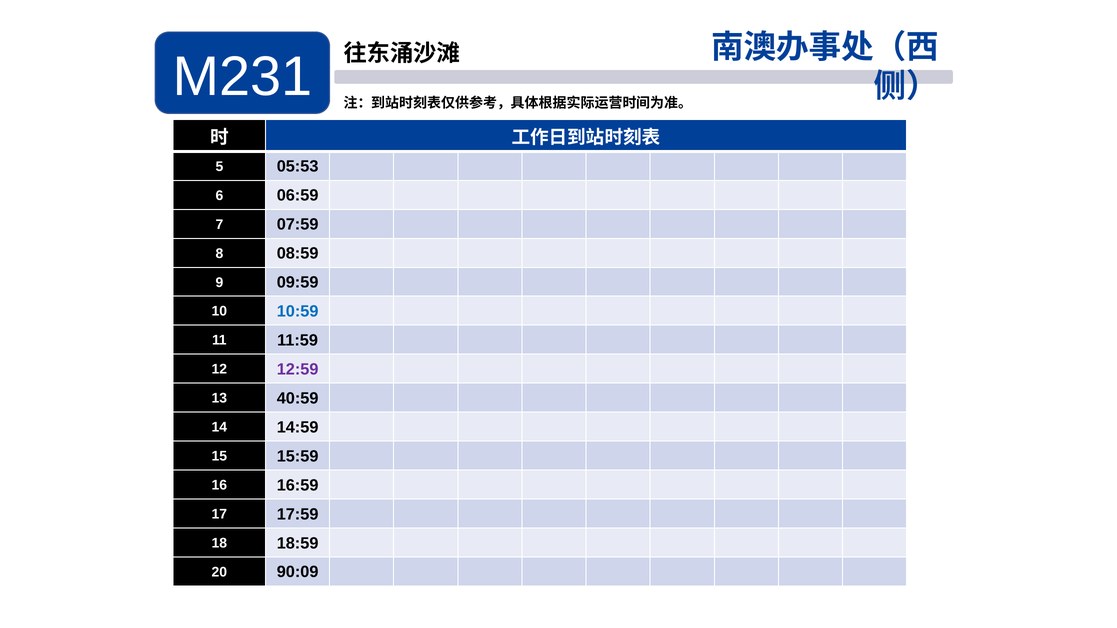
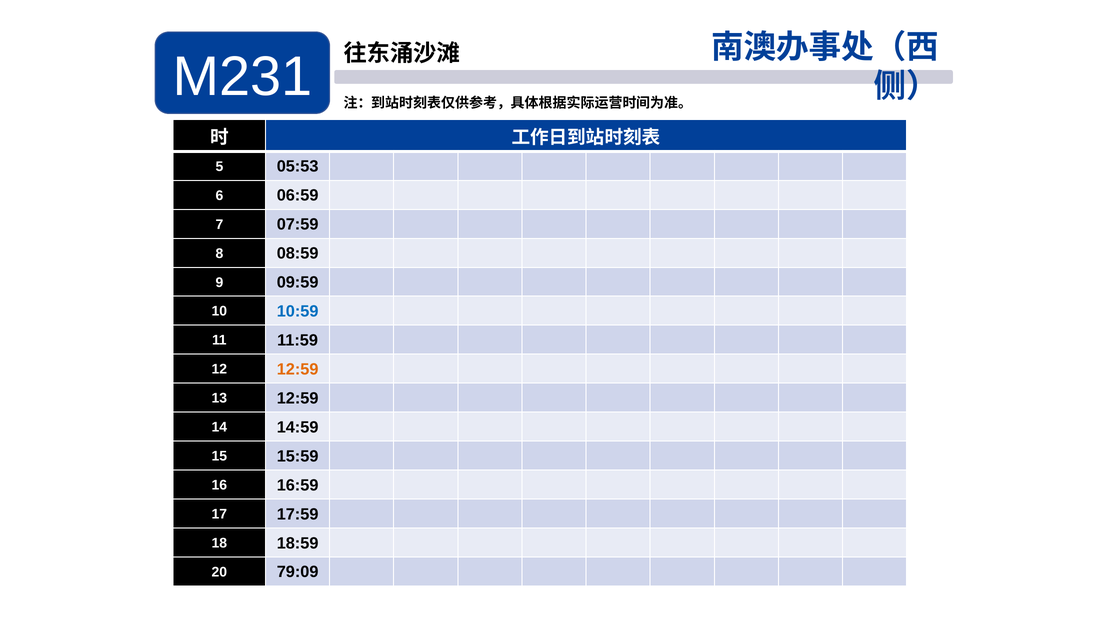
12:59 colour: purple -> orange (298, 369)
13 40:59: 40:59 -> 12:59 (298, 398)
90:09: 90:09 -> 79:09 (298, 572)
